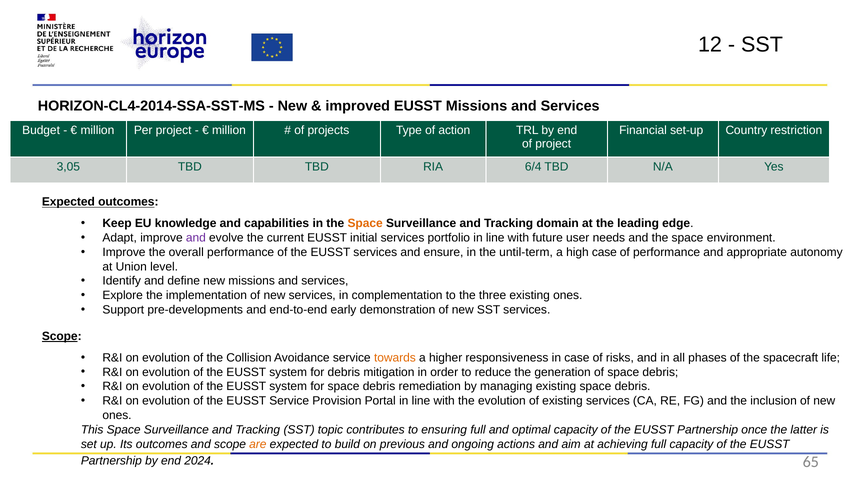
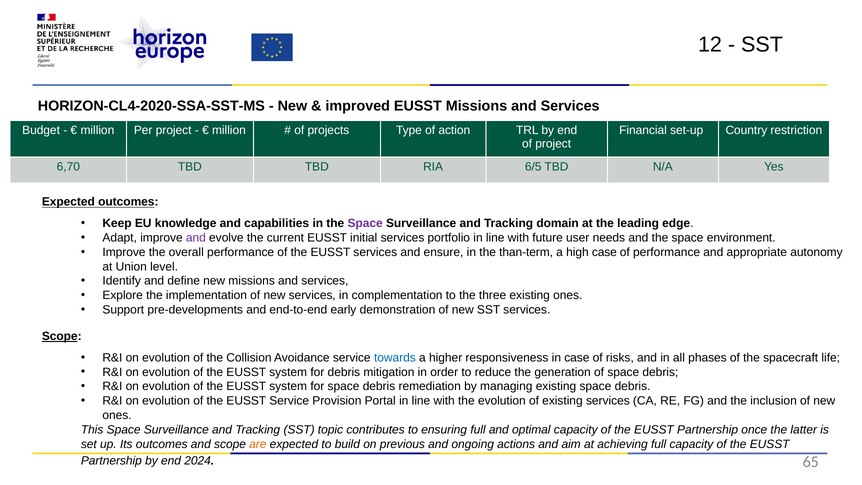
HORIZON-CL4-2014-SSA-SST-MS: HORIZON-CL4-2014-SSA-SST-MS -> HORIZON-CL4-2020-SSA-SST-MS (151, 106)
3,05: 3,05 -> 6,70 (68, 167)
6/4: 6/4 -> 6/5 (533, 167)
Space colour: orange -> purple (365, 223)
until-term: until-term -> than-term (526, 252)
towards colour: orange -> blue (395, 358)
